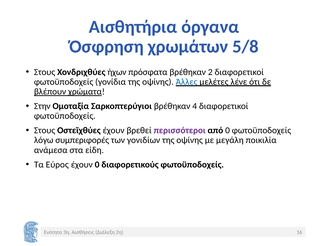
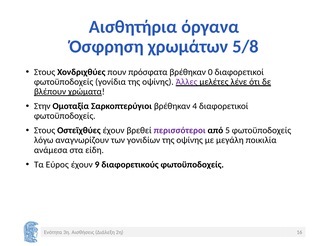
ήχων: ήχων -> πουν (117, 72)
2: 2 -> 0 (210, 72)
Άλλες colour: blue -> purple (187, 82)
από 0: 0 -> 5 (228, 130)
συμπεριφορές: συμπεριφορές -> αναγνωρίζουν (82, 140)
έχουν 0: 0 -> 9 (97, 165)
